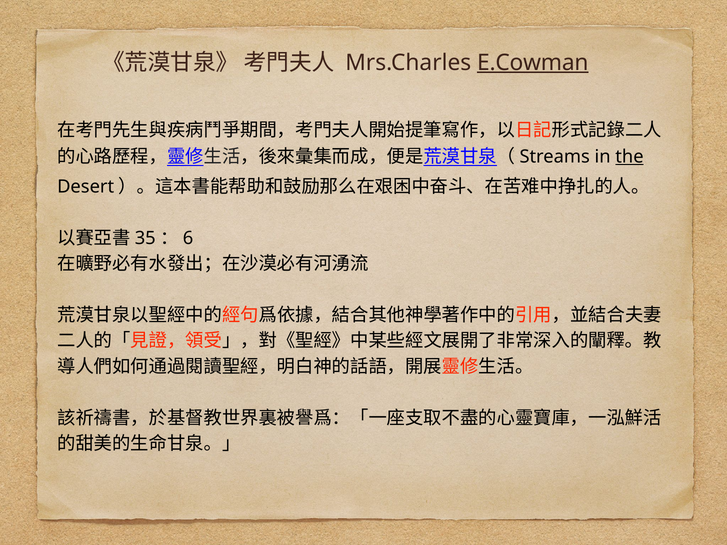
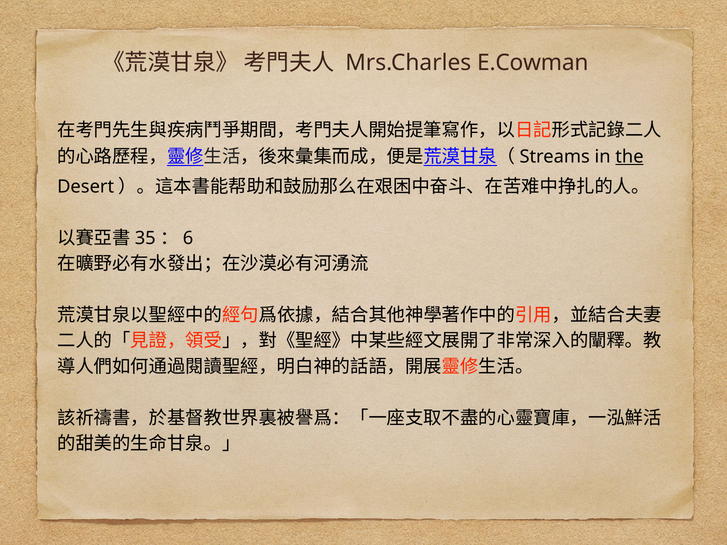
E.Cowman underline: present -> none (533, 63)
